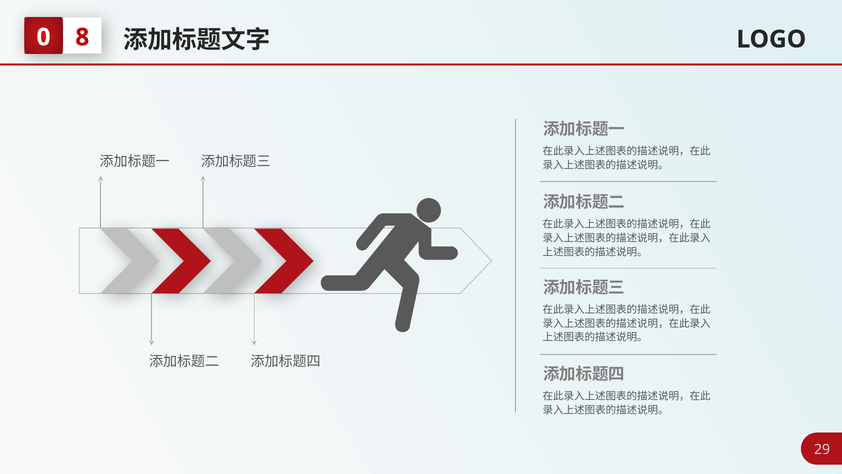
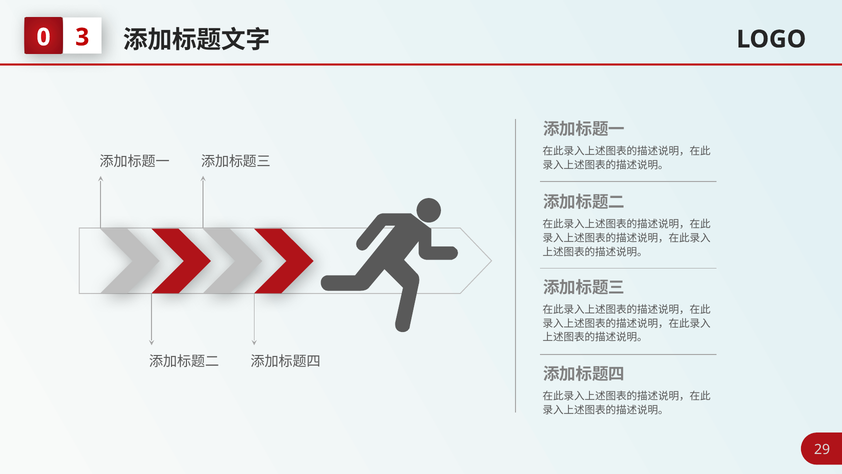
8: 8 -> 3 (82, 37)
